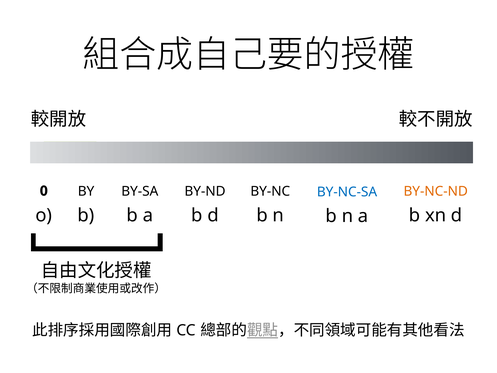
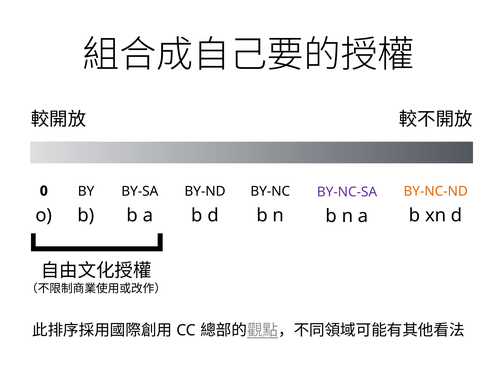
BY-NC-SA colour: blue -> purple (347, 192)
